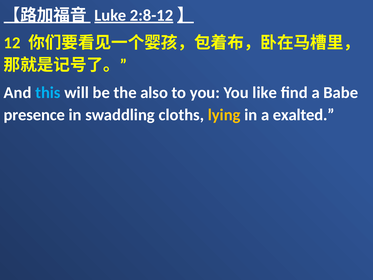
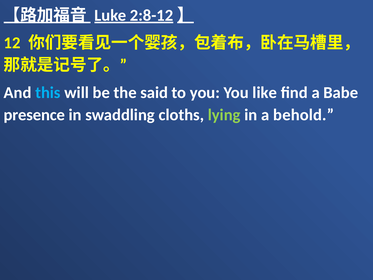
also: also -> said (154, 93)
lying colour: yellow -> light green (224, 115)
exalted: exalted -> behold (304, 115)
